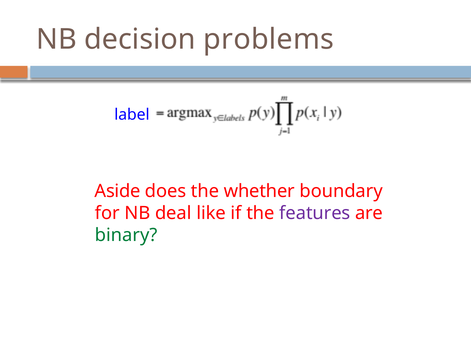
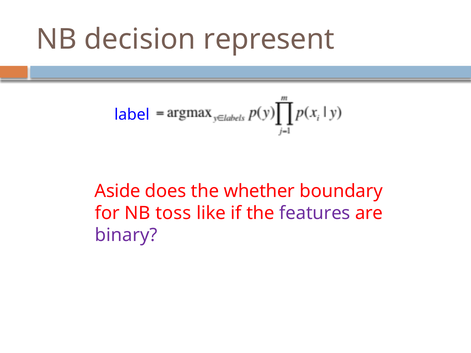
problems: problems -> represent (269, 39)
deal: deal -> toss (173, 213)
binary colour: green -> purple (126, 235)
